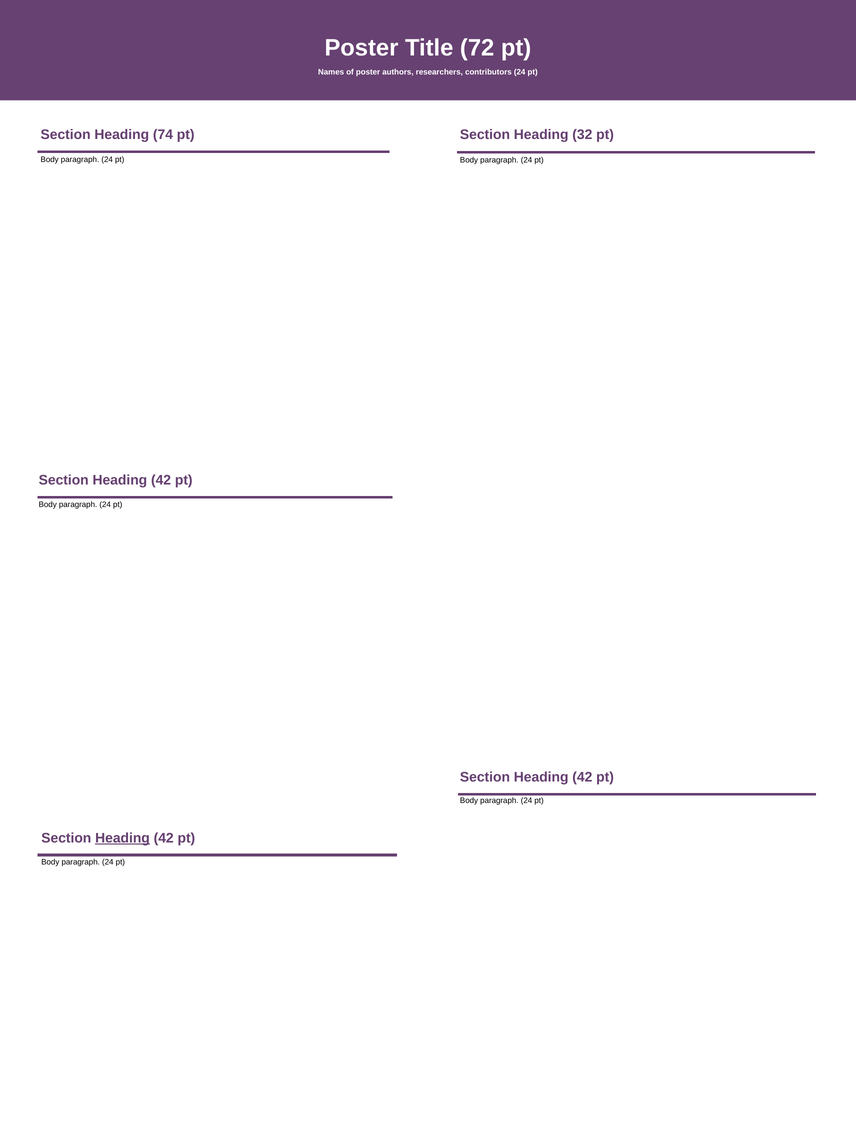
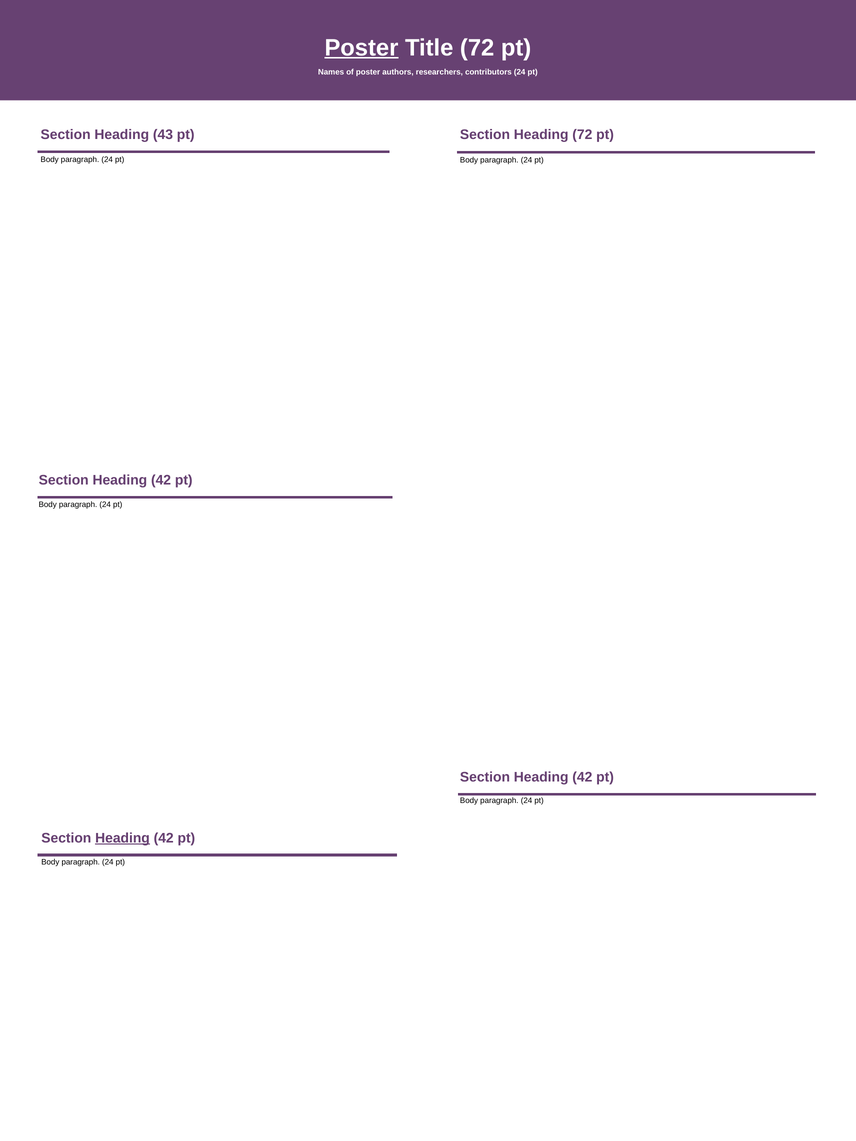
Poster underline: none -> present (361, 48)
74: 74 -> 43 (163, 135)
Heading 32: 32 -> 72 (582, 135)
